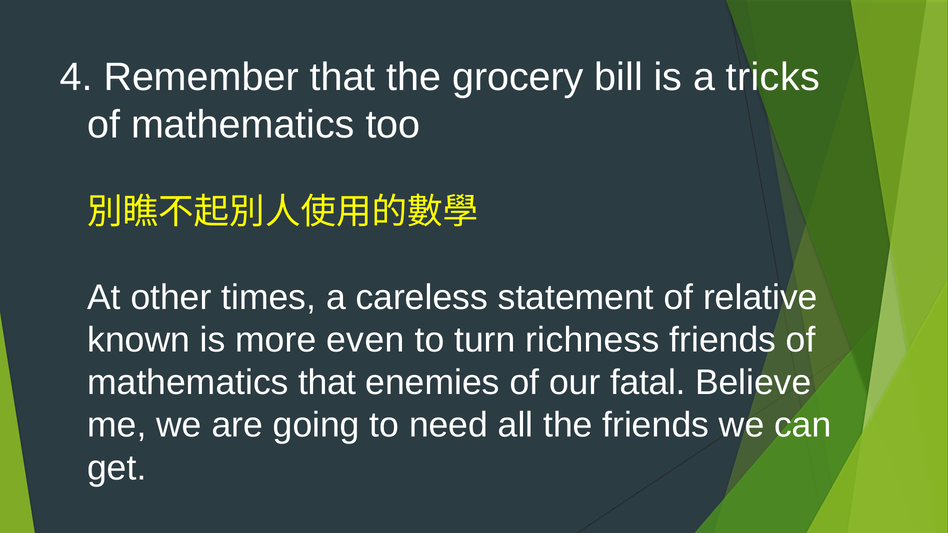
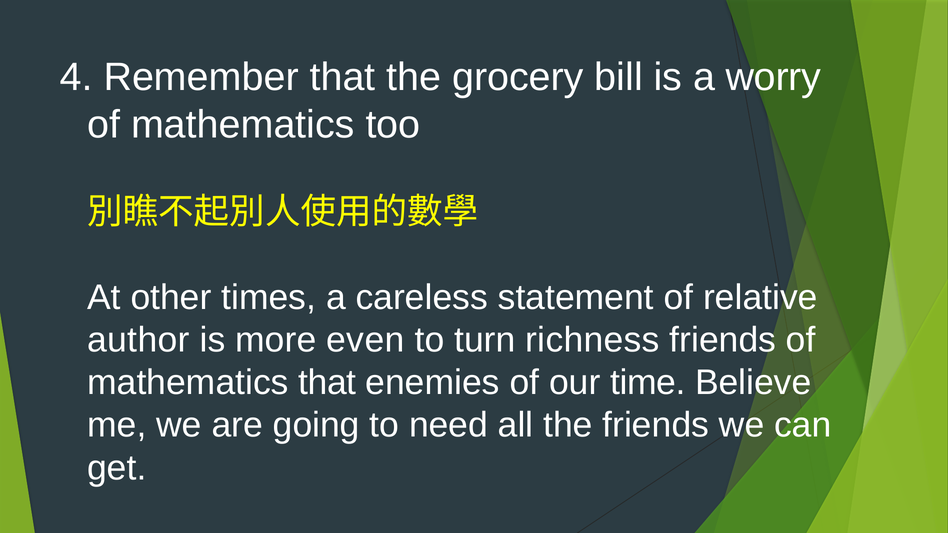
tricks: tricks -> worry (773, 77)
known: known -> author (138, 340)
fatal: fatal -> time (648, 383)
